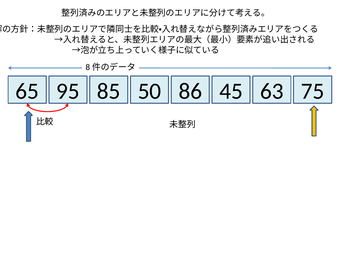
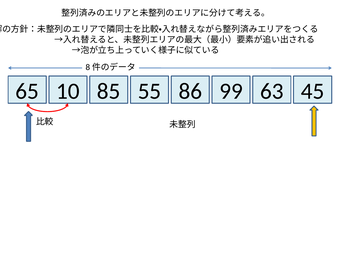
95: 95 -> 10 (68, 91)
50: 50 -> 55 (149, 91)
45: 45 -> 99 (231, 91)
75: 75 -> 45 (313, 91)
